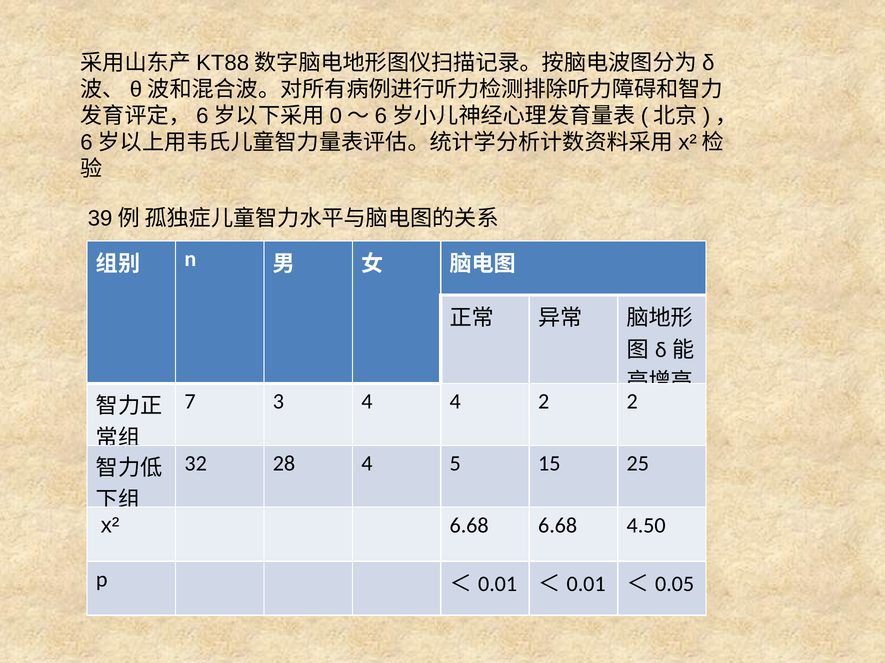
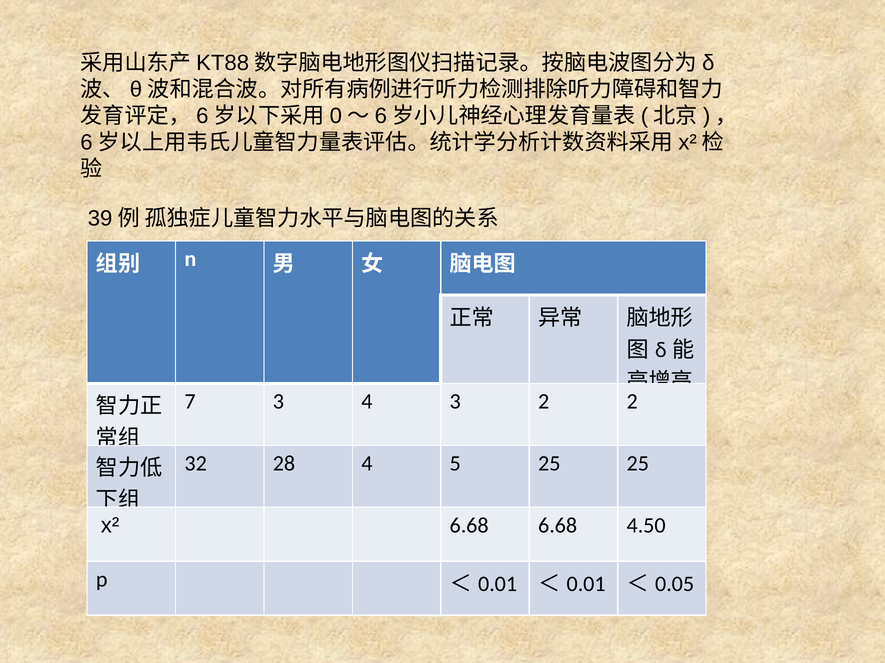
4 4: 4 -> 3 (455, 402)
5 15: 15 -> 25 (549, 464)
